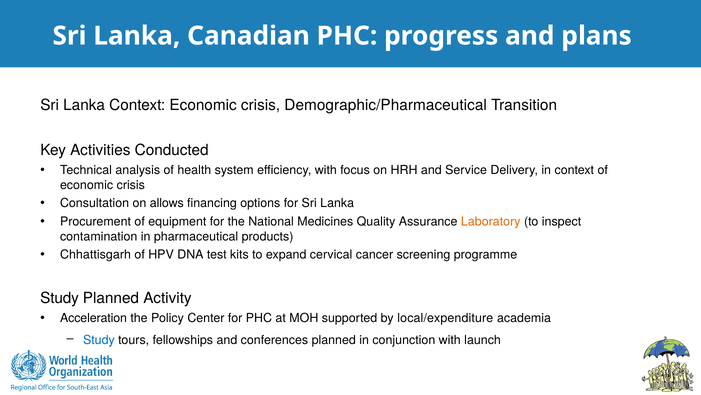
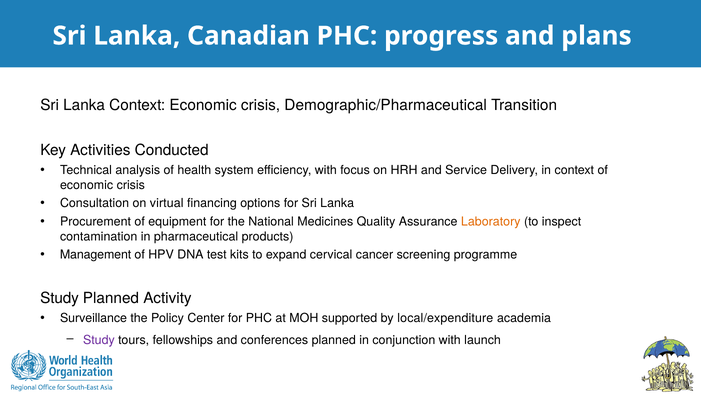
allows: allows -> virtual (167, 203)
Chhattisgarh: Chhattisgarh -> Management (96, 254)
Acceleration: Acceleration -> Surveillance (93, 318)
Study colour: blue -> purple (99, 339)
